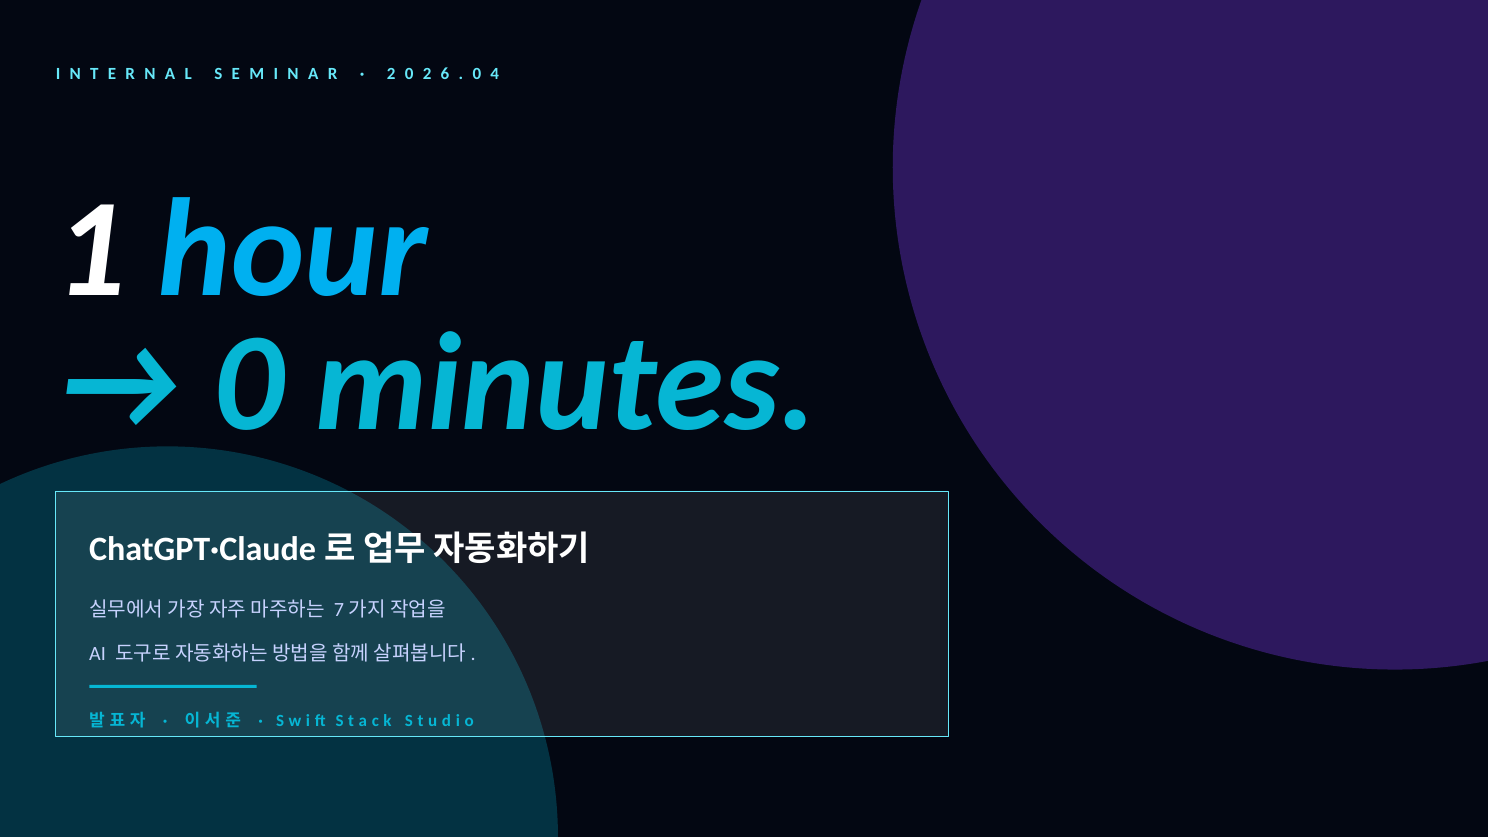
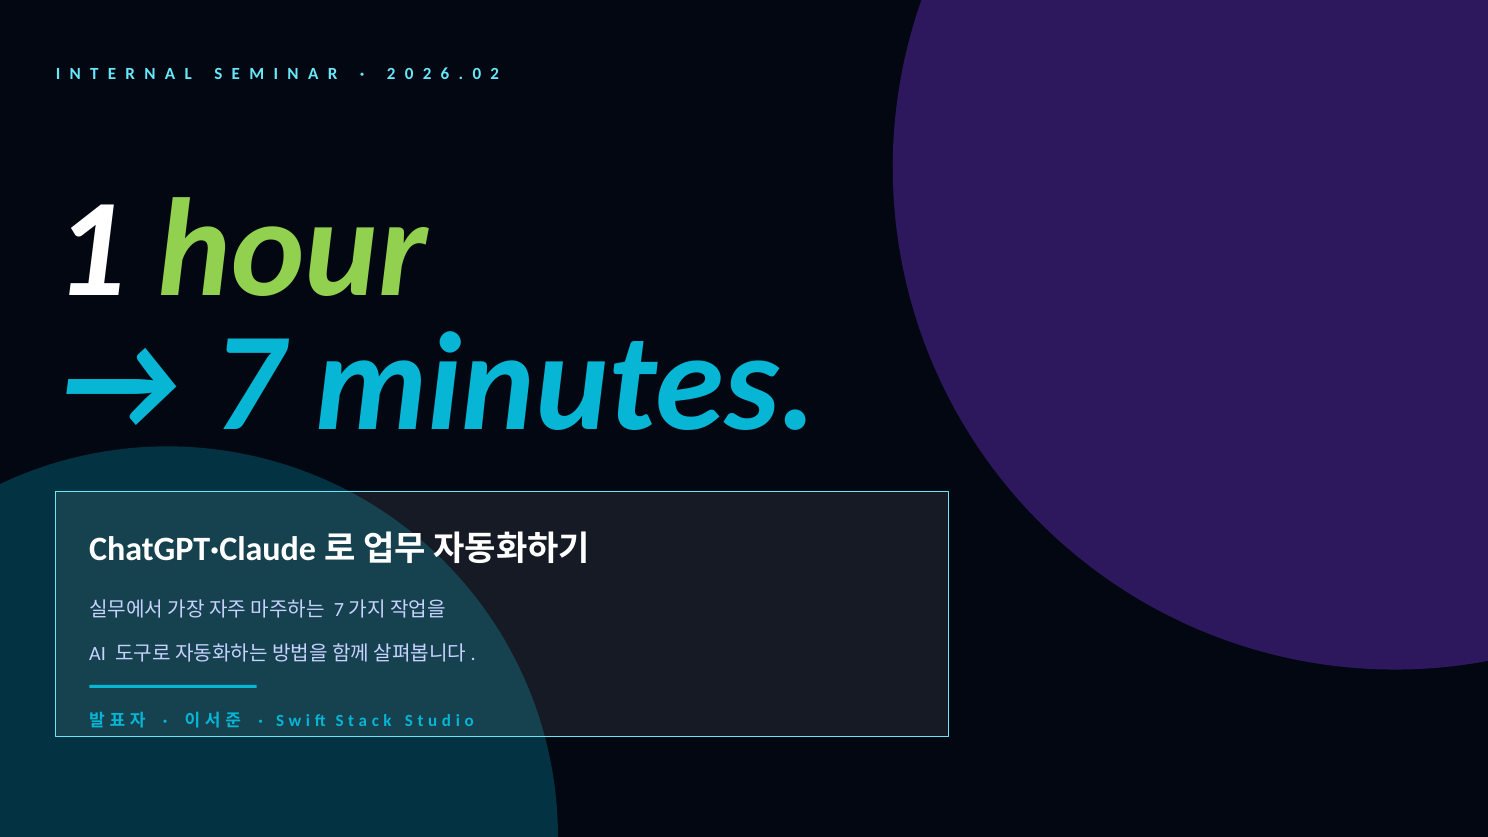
4: 4 -> 2 (495, 74)
hour colour: light blue -> light green (293, 250)
0: 0 -> 7 (249, 384)
